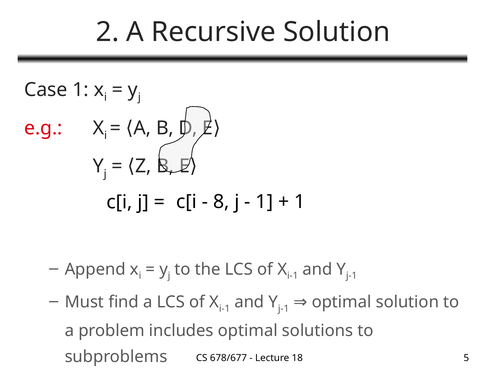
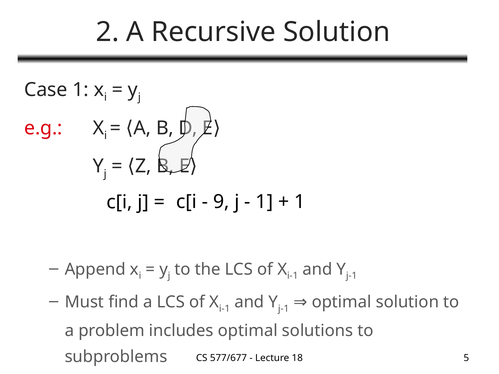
8: 8 -> 9 (221, 202)
678/677: 678/677 -> 577/677 (228, 358)
